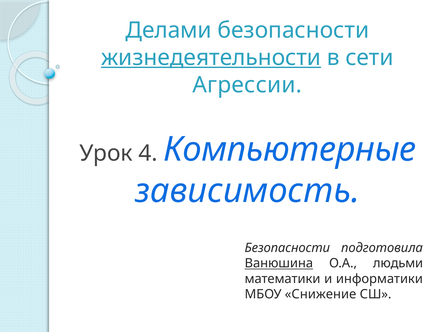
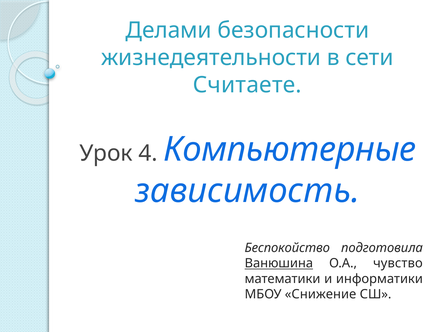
жизнедеятельности underline: present -> none (211, 58)
Агрессии: Агрессии -> Считаете (247, 85)
Безопасности: Безопасности -> Беспокойство (287, 248)
людьми: людьми -> чувство (398, 264)
